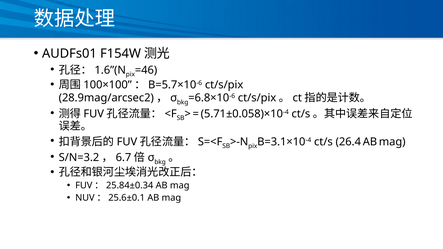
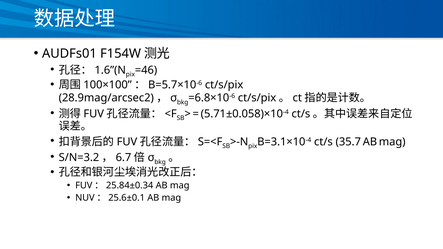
26.4: 26.4 -> 35.7 (348, 142)
